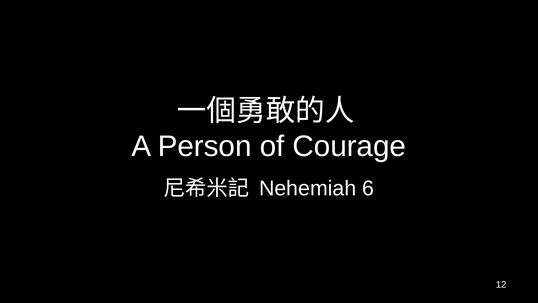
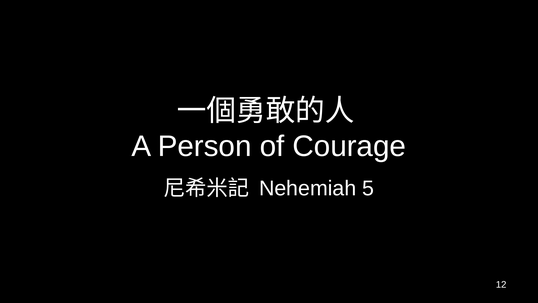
6: 6 -> 5 (368, 188)
